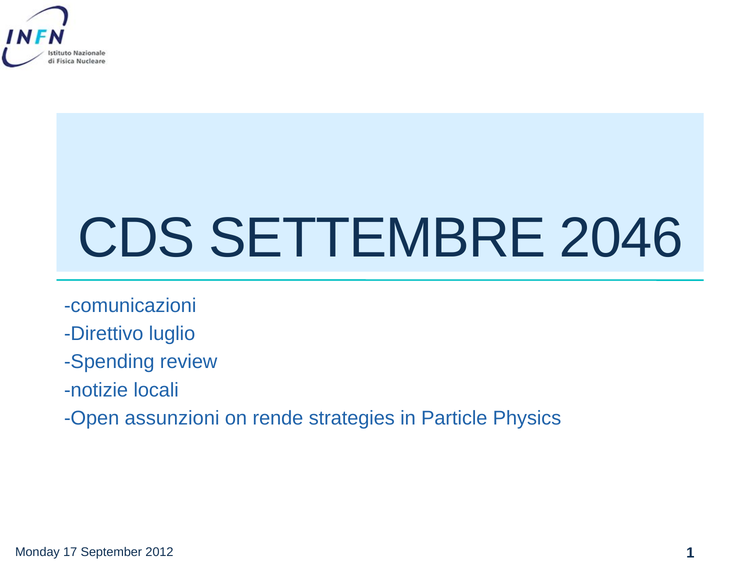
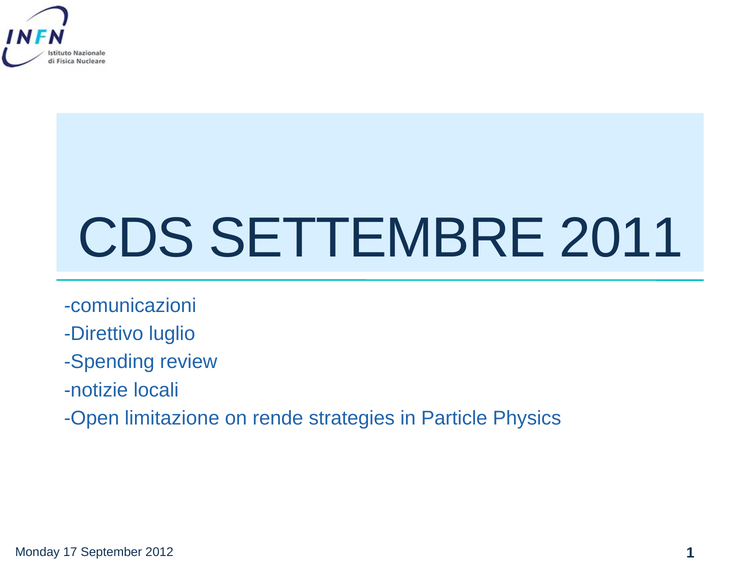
2046: 2046 -> 2011 (621, 238)
assunzioni: assunzioni -> limitazione (172, 418)
